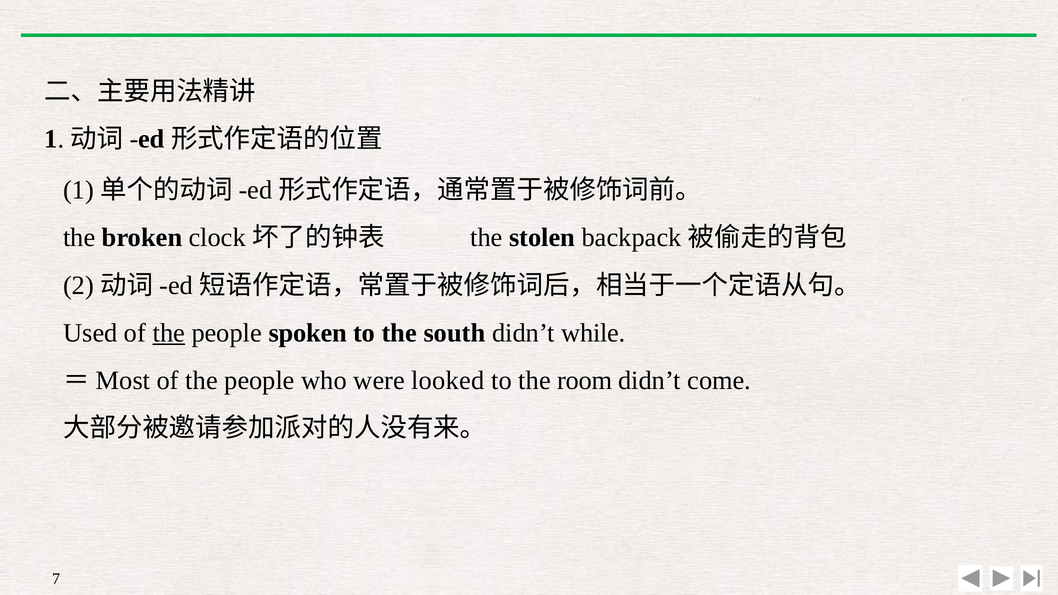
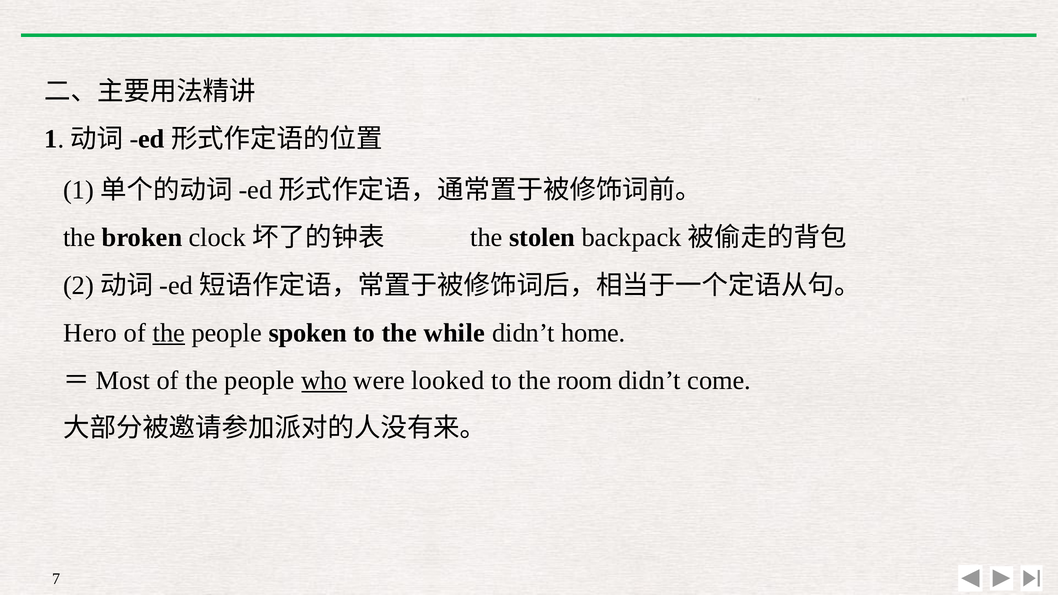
Used: Used -> Hero (90, 333)
south: south -> while (454, 333)
while: while -> home (593, 333)
who underline: none -> present (324, 381)
